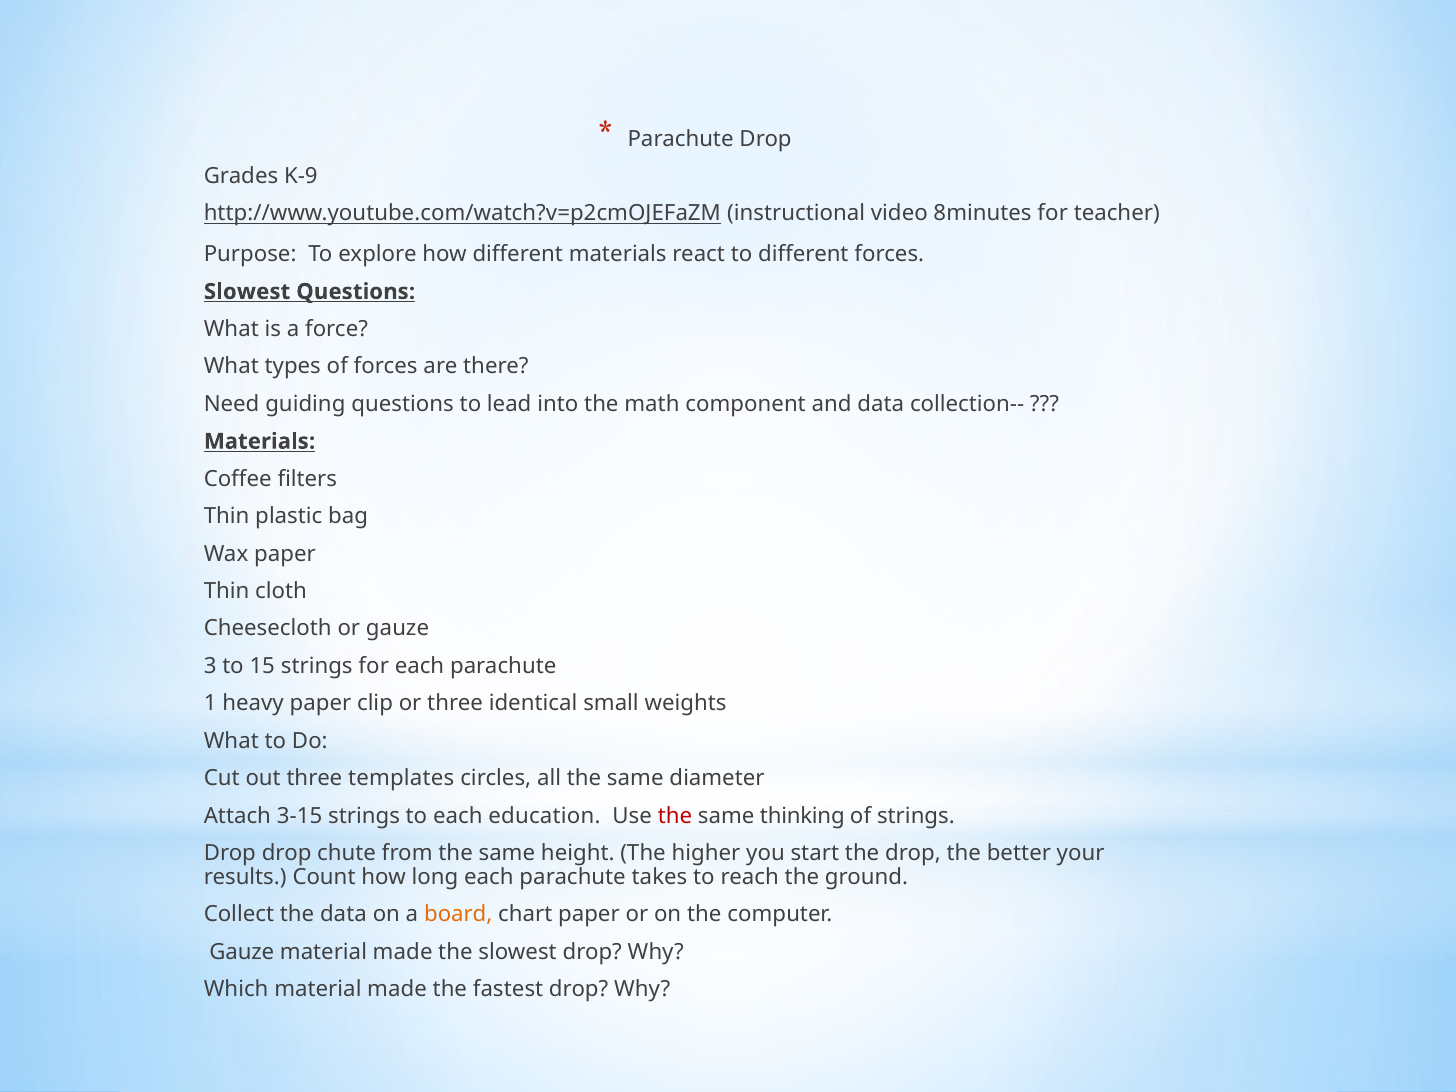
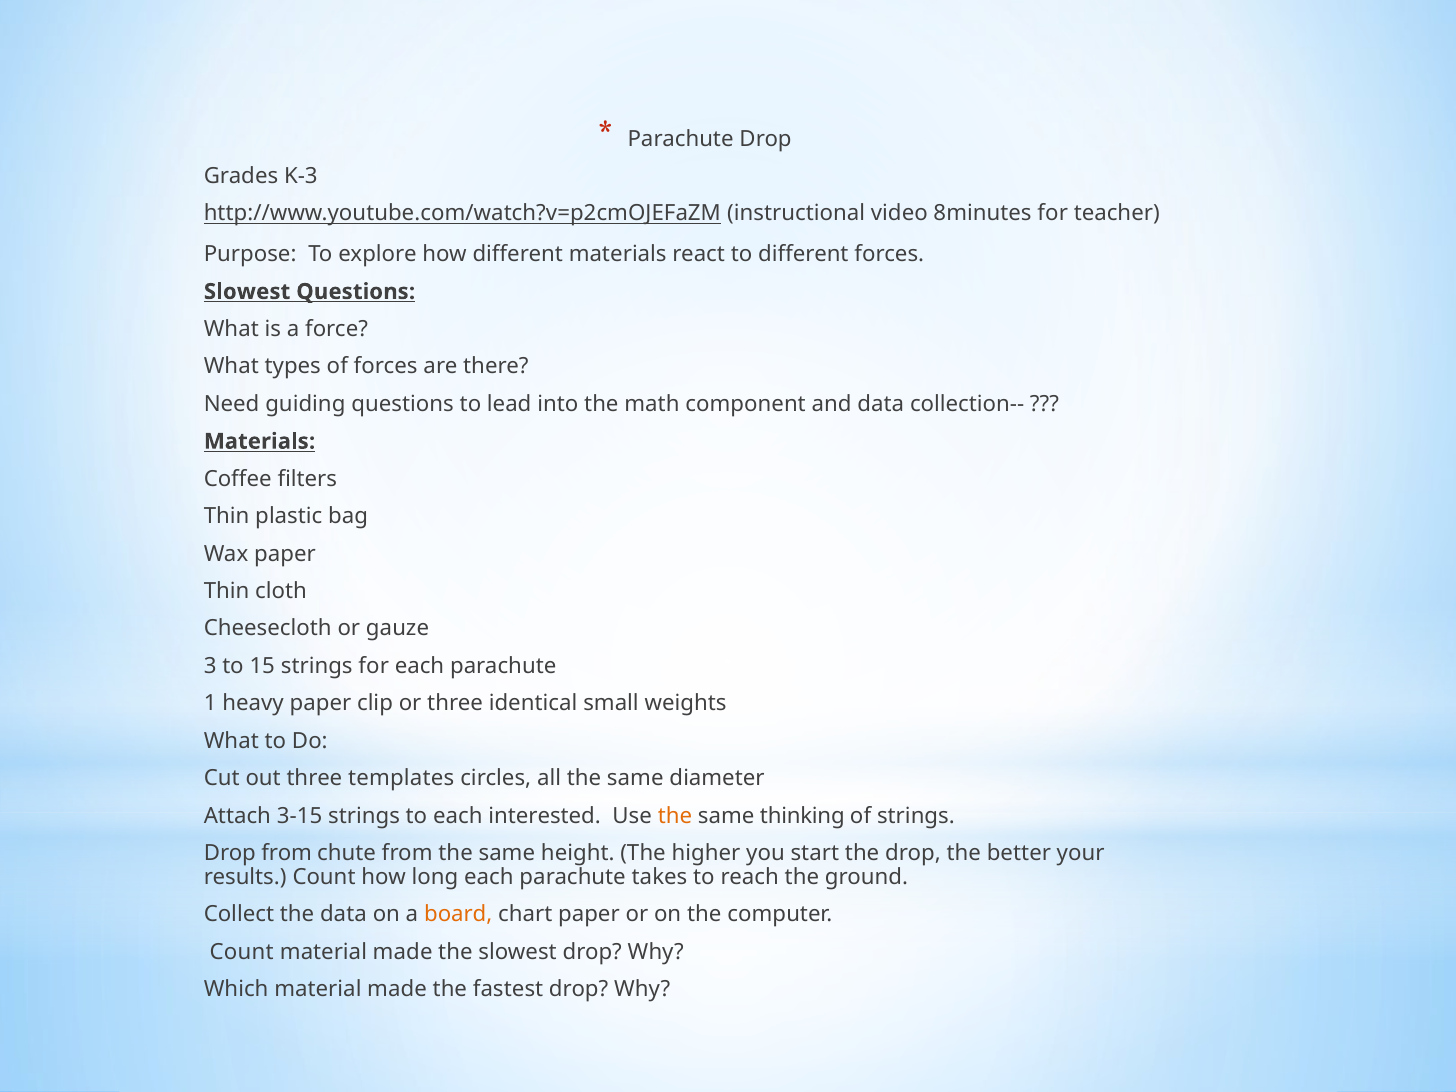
K-9: K-9 -> K-3 (301, 176)
education: education -> interested (545, 816)
the colour: red -> orange (675, 816)
Drop drop: drop -> from (287, 853)
Gauze: Gauze -> Count (242, 952)
